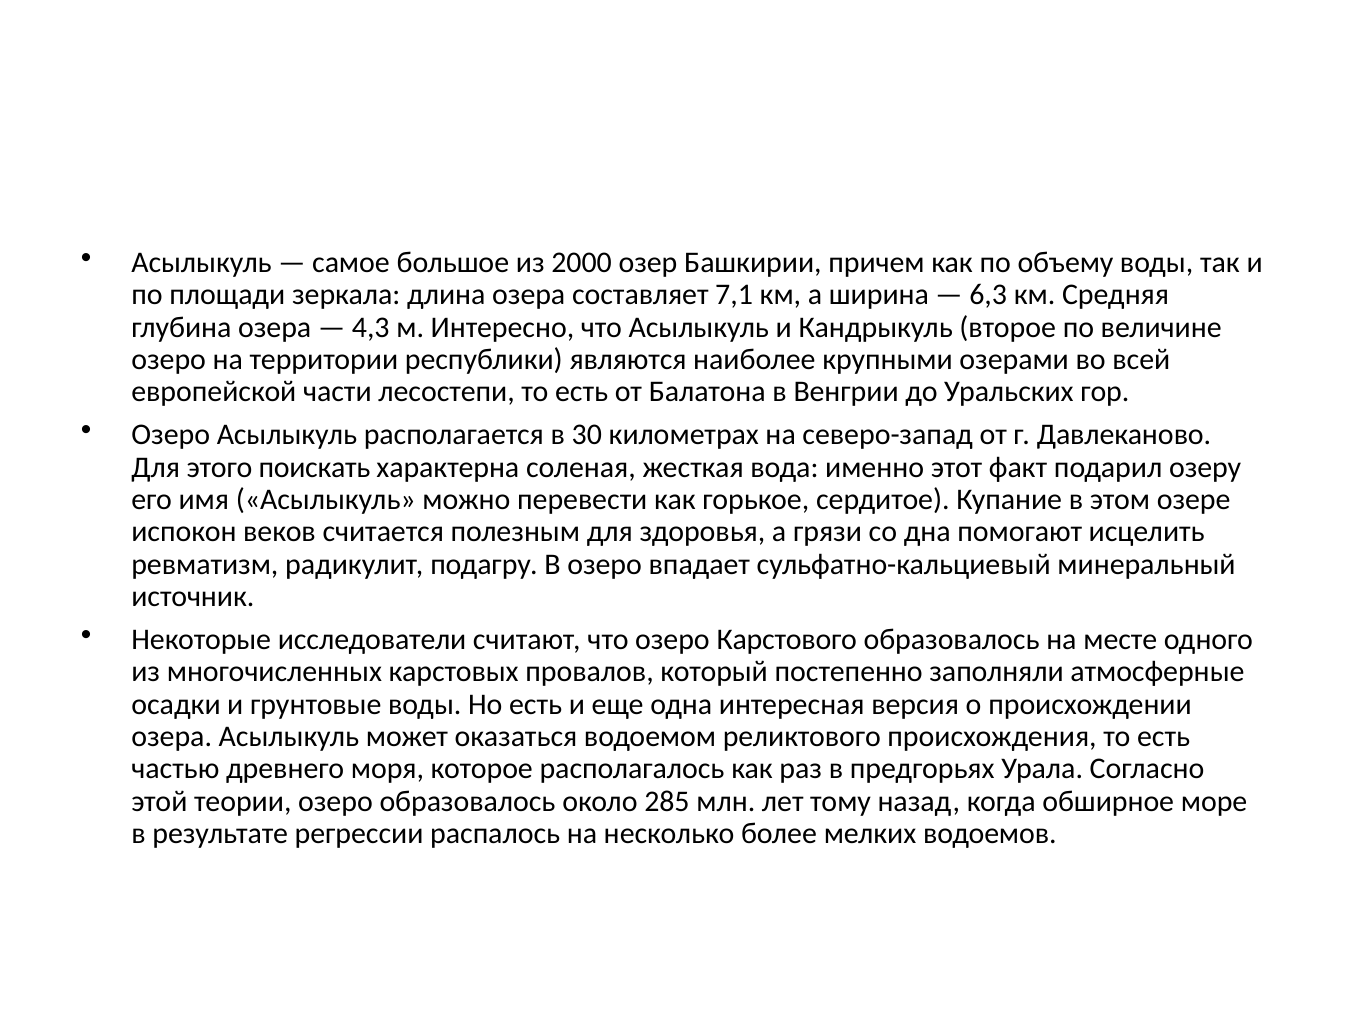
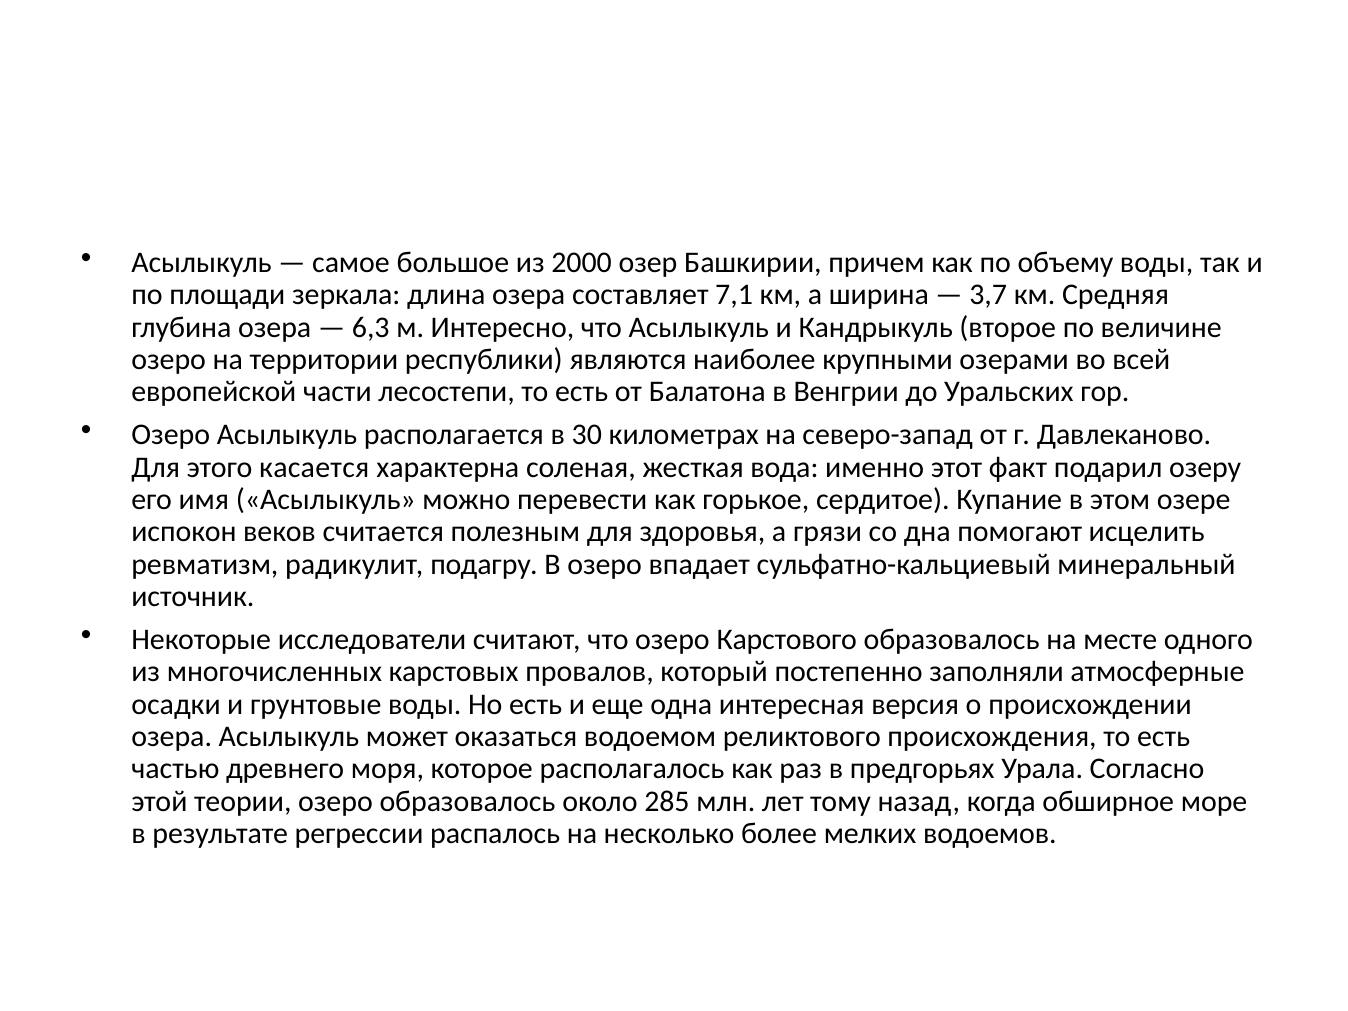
6,3: 6,3 -> 3,7 (988, 295)
4,3: 4,3 -> 6,3 (371, 327)
поискать: поискать -> касается (314, 467)
